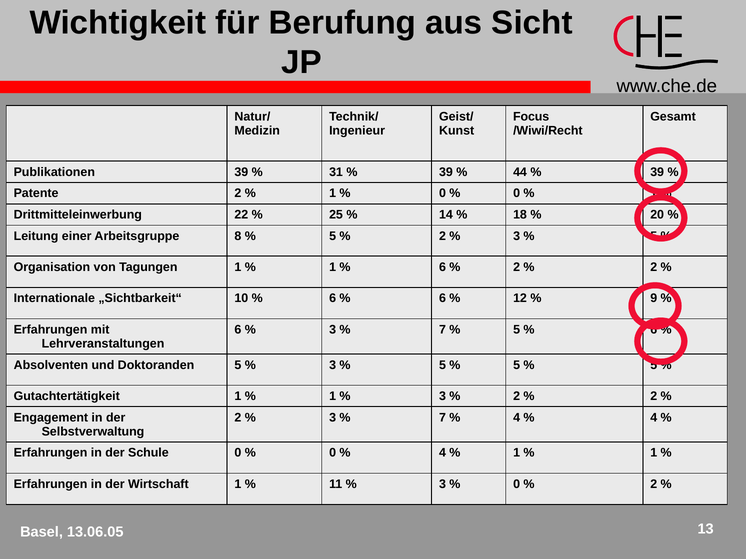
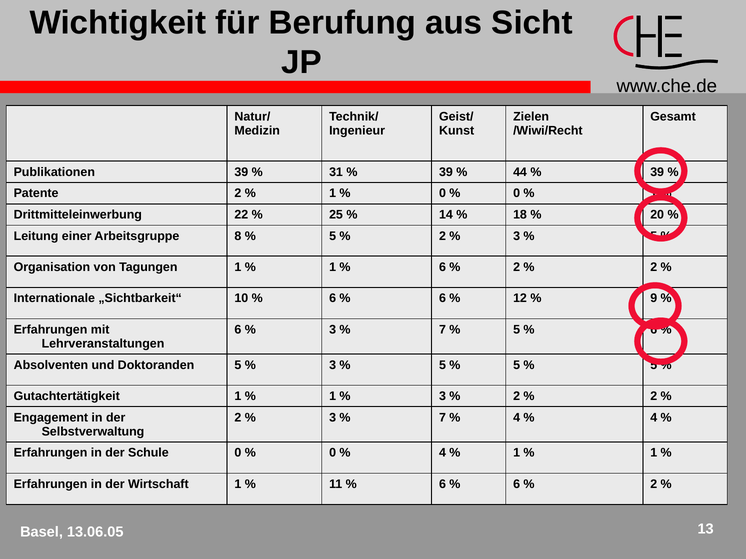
Focus: Focus -> Zielen (531, 117)
3: 3 -> 6 (443, 485)
0: 0 -> 6 (517, 485)
